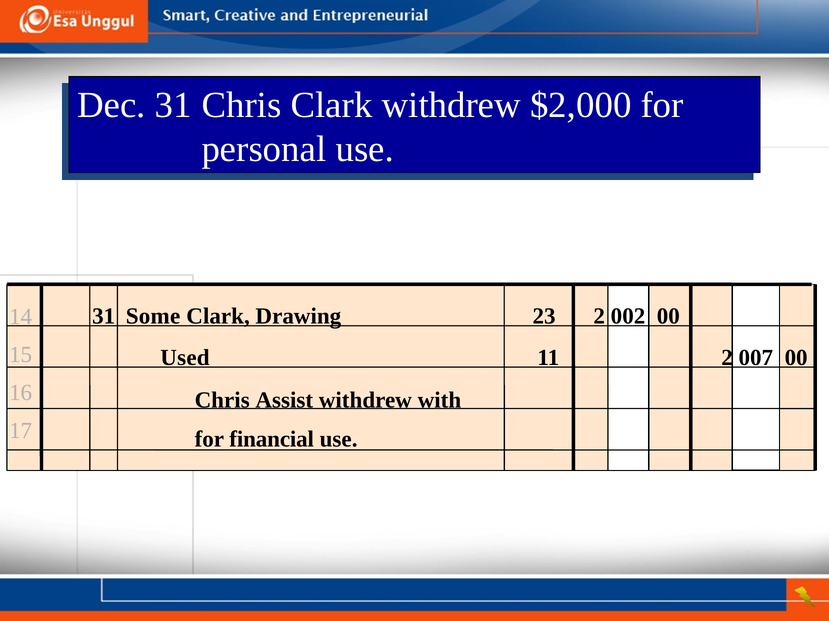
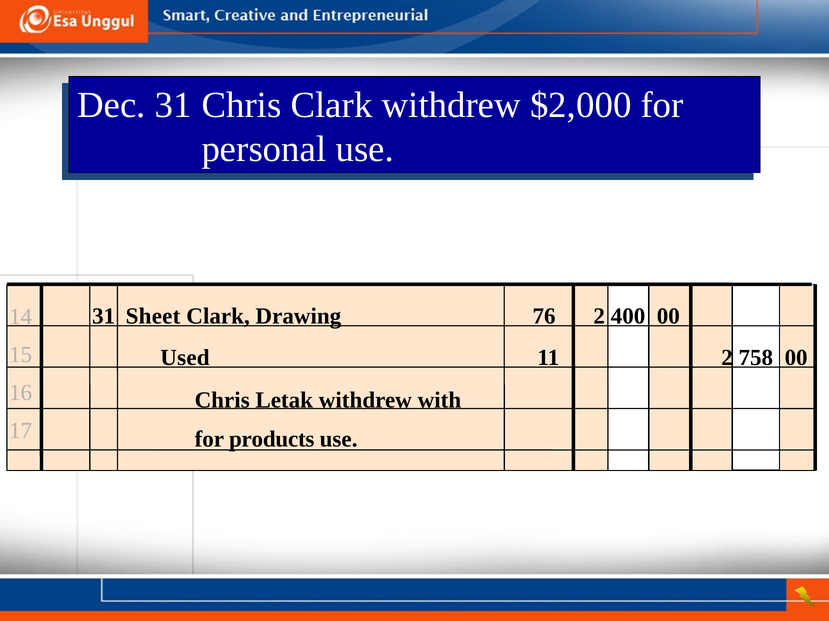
Some: Some -> Sheet (153, 317)
23: 23 -> 76 (544, 317)
002: 002 -> 400 (628, 317)
007: 007 -> 758 (756, 358)
Assist: Assist -> Letak (284, 401)
financial: financial -> products (272, 440)
